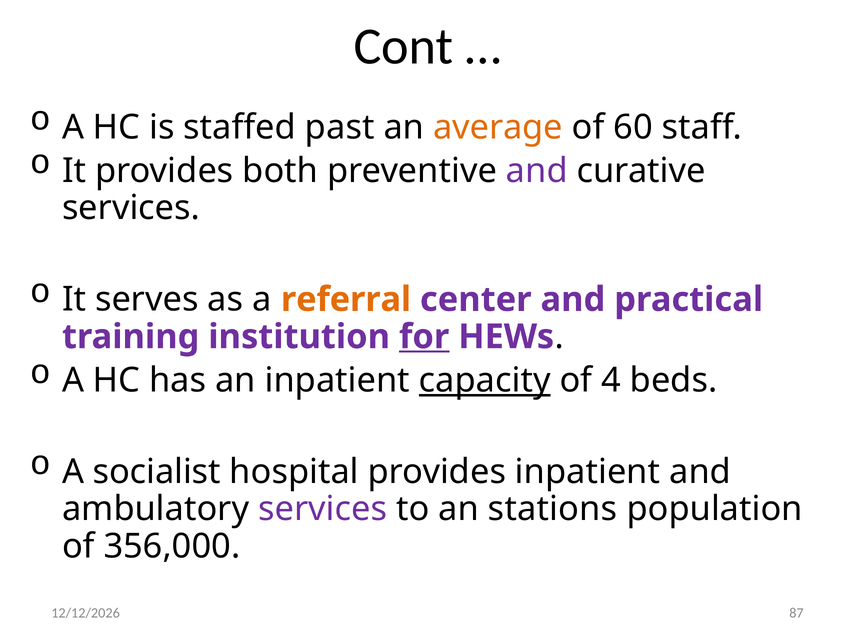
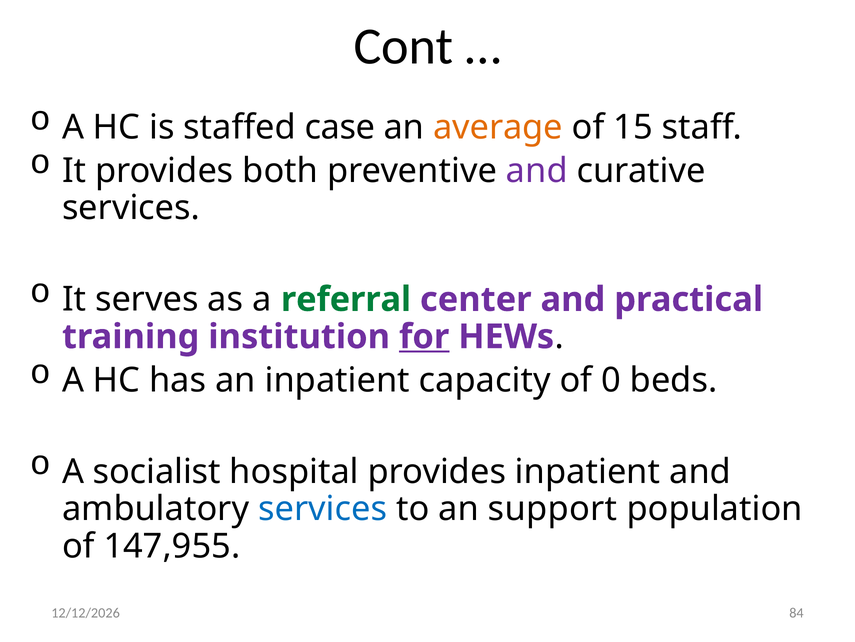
past: past -> case (340, 127)
60: 60 -> 15 (633, 127)
referral colour: orange -> green (346, 299)
capacity underline: present -> none (485, 380)
4: 4 -> 0 (611, 380)
services colour: purple -> blue (323, 509)
stations: stations -> support (553, 509)
356,000: 356,000 -> 147,955 (172, 546)
87: 87 -> 84 (796, 612)
